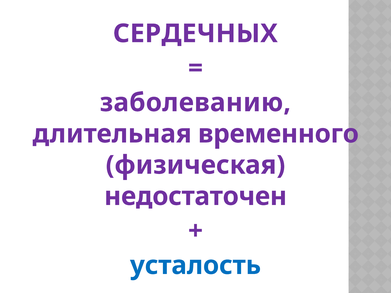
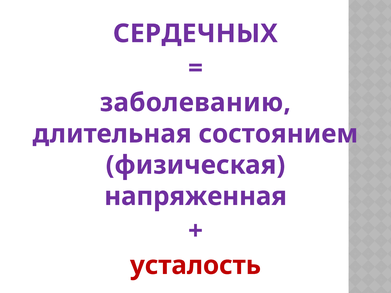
временного: временного -> состоянием (278, 134)
недостаточен: недостаточен -> напряженная (196, 197)
усталость colour: blue -> red (196, 266)
